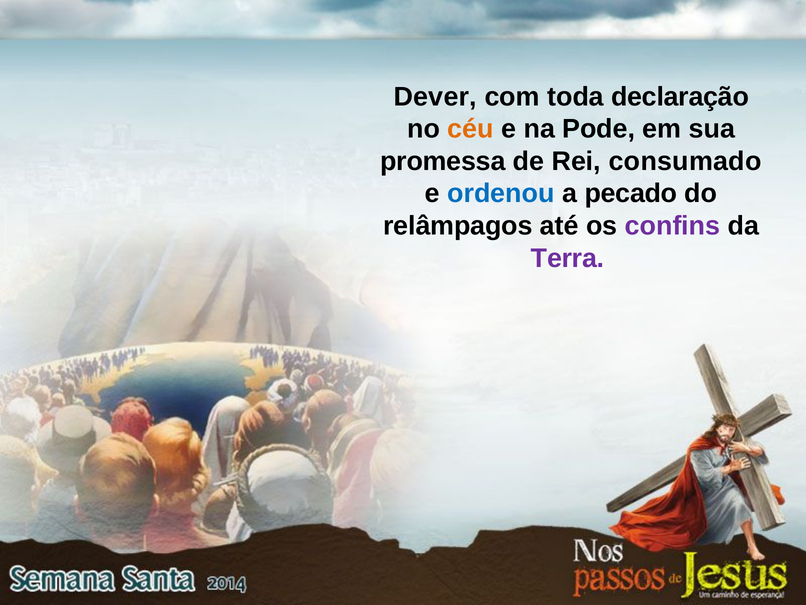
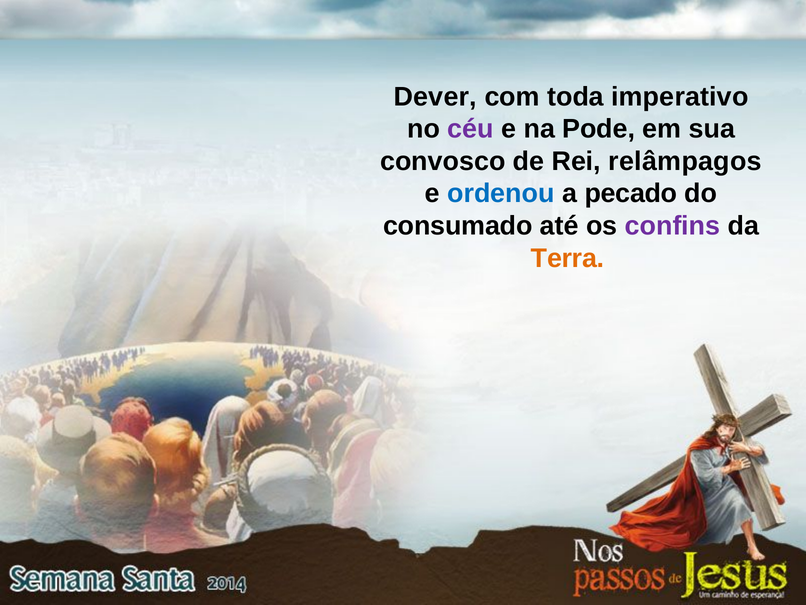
declaração: declaração -> imperativo (680, 97)
céu colour: orange -> purple (471, 129)
promessa: promessa -> convosco (443, 161)
consumado: consumado -> relâmpagos (685, 161)
relâmpagos: relâmpagos -> consumado (458, 226)
Terra colour: purple -> orange (568, 258)
